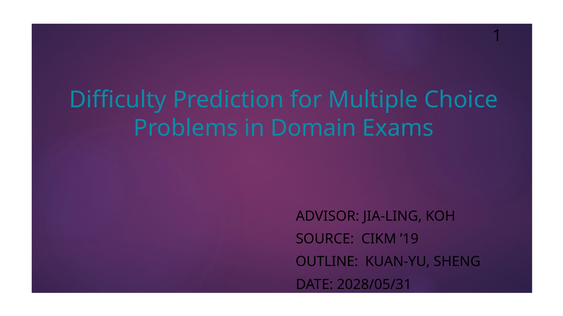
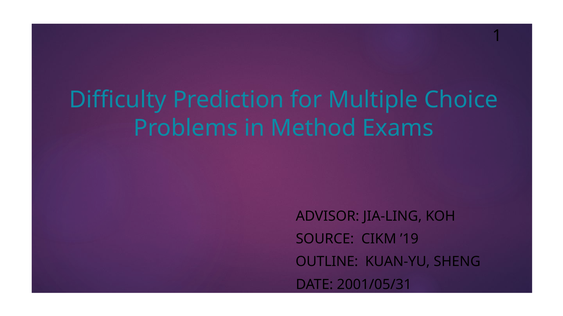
Domain: Domain -> Method (313, 128)
2028/05/31: 2028/05/31 -> 2001/05/31 (374, 285)
